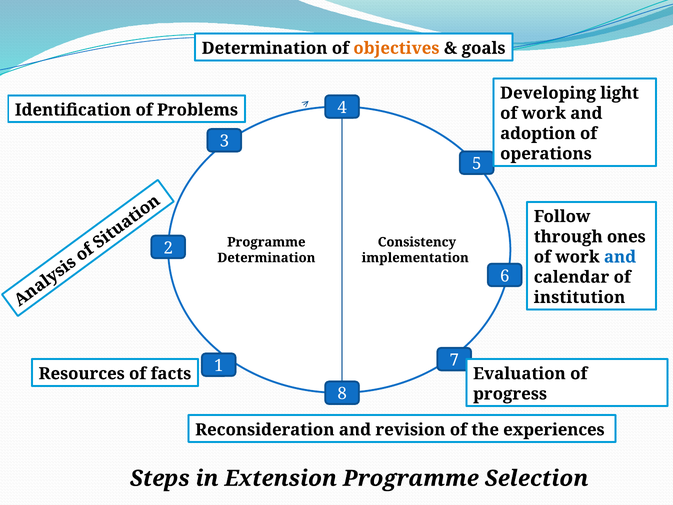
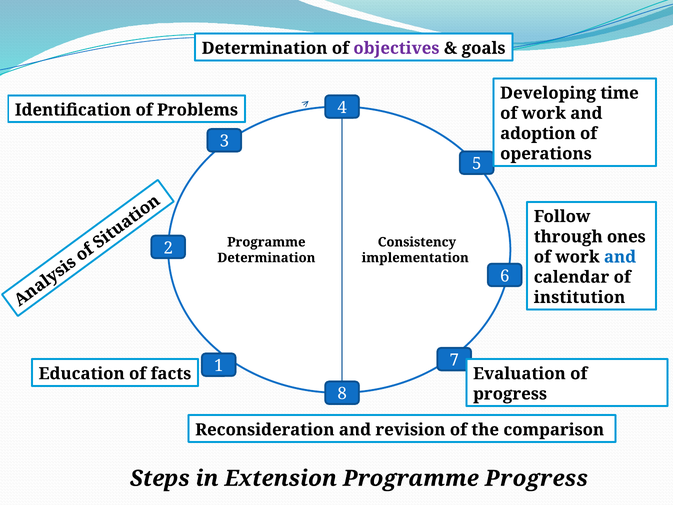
objectives colour: orange -> purple (396, 48)
light: light -> time (620, 93)
Resources: Resources -> Education (82, 374)
experiences: experiences -> comparison (554, 430)
Programme Selection: Selection -> Progress (536, 478)
